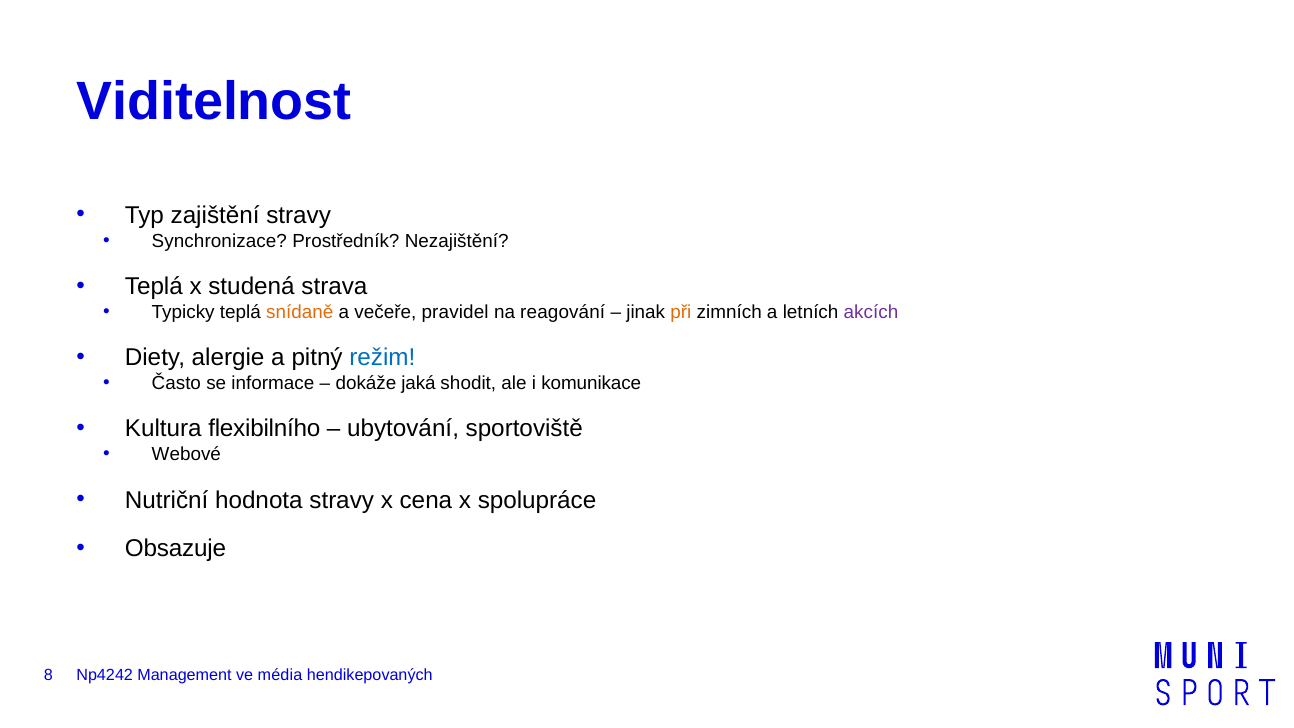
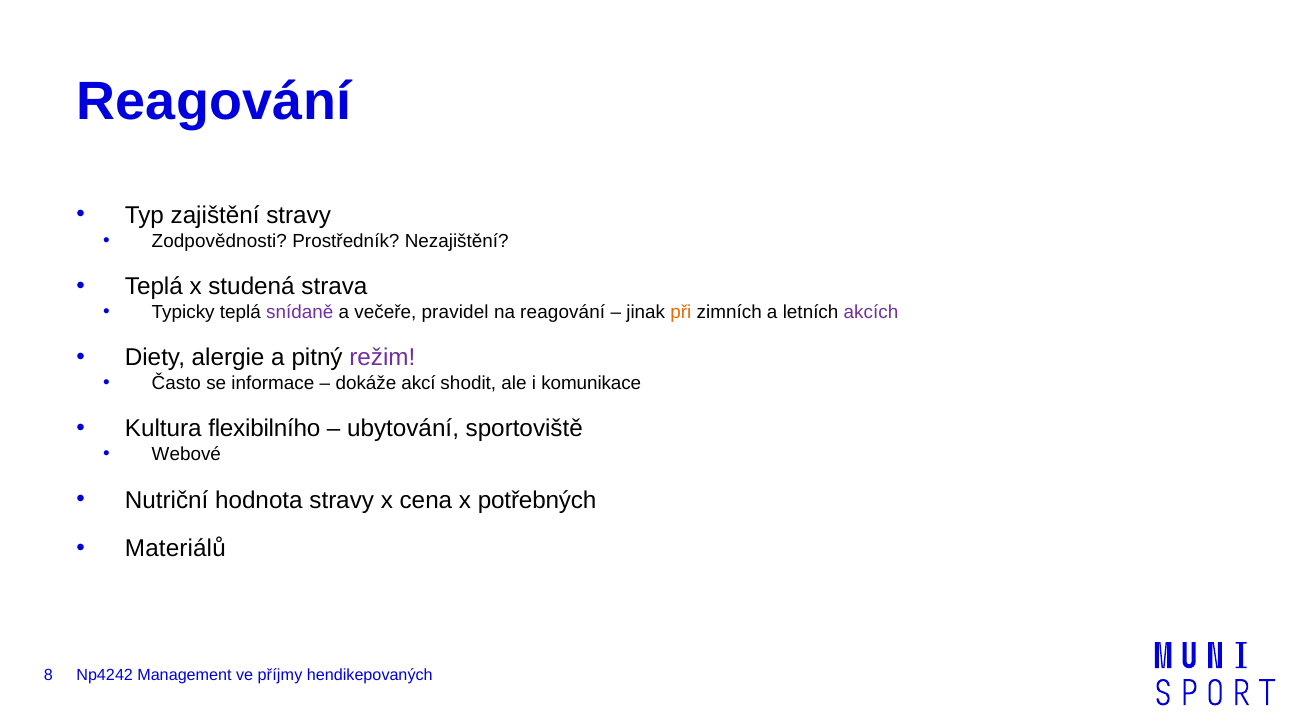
Viditelnost: Viditelnost -> Reagování (214, 102)
Synchronizace: Synchronizace -> Zodpovědnosti (219, 241)
snídaně colour: orange -> purple (300, 312)
režim colour: blue -> purple (382, 358)
jaká: jaká -> akcí (418, 383)
spolupráce: spolupráce -> potřebných (537, 500)
Obsazuje: Obsazuje -> Materiálů (175, 548)
média: média -> příjmy (280, 675)
